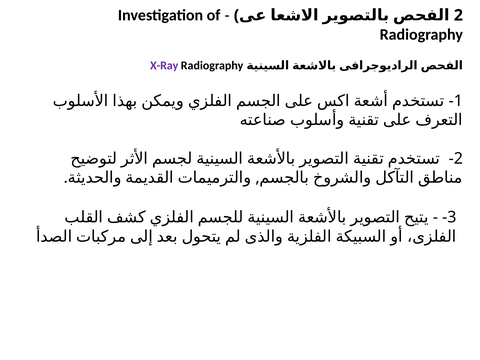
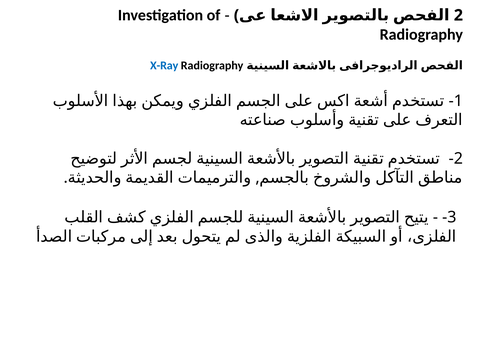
X-Ray colour: purple -> blue (164, 66)
